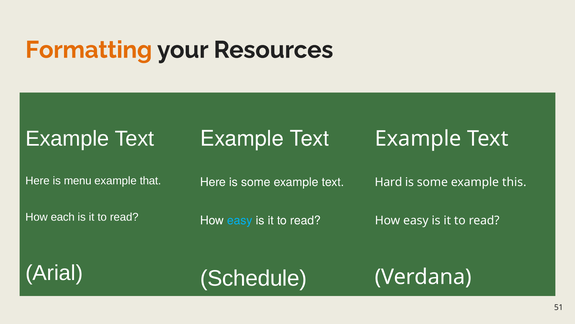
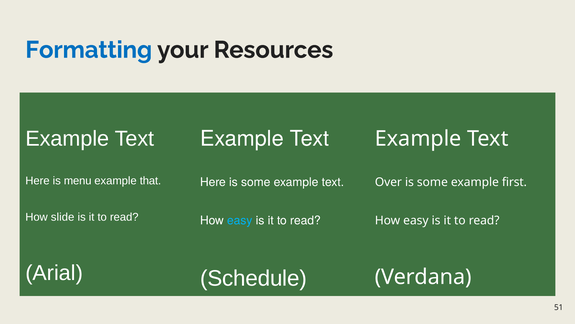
Formatting colour: orange -> blue (89, 50)
Hard: Hard -> Over (388, 182)
this: this -> first (514, 182)
each: each -> slide (63, 217)
